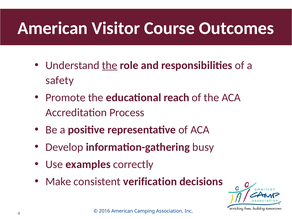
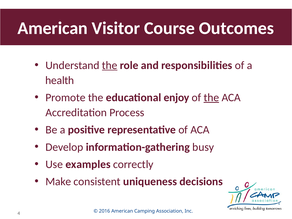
safety: safety -> health (60, 80)
reach: reach -> enjoy (177, 98)
the underline: none -> present (211, 98)
verification: verification -> uniqueness (150, 182)
